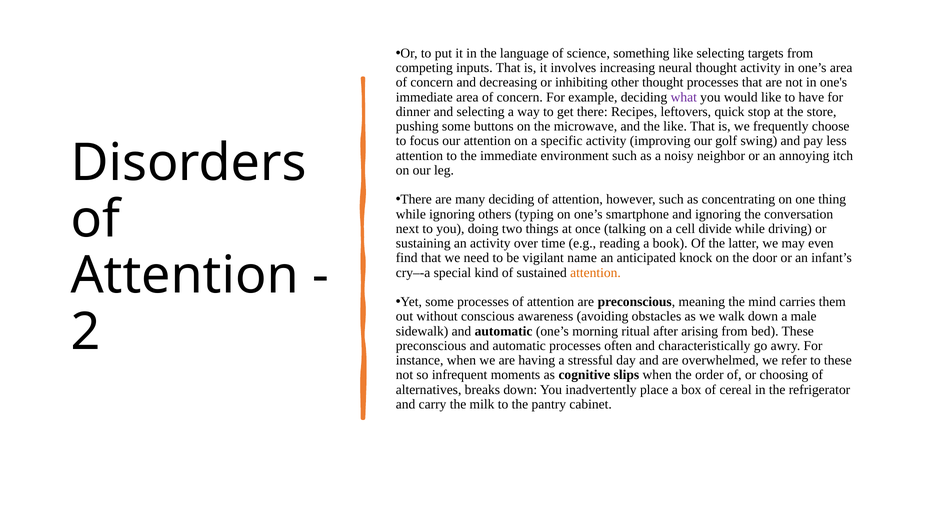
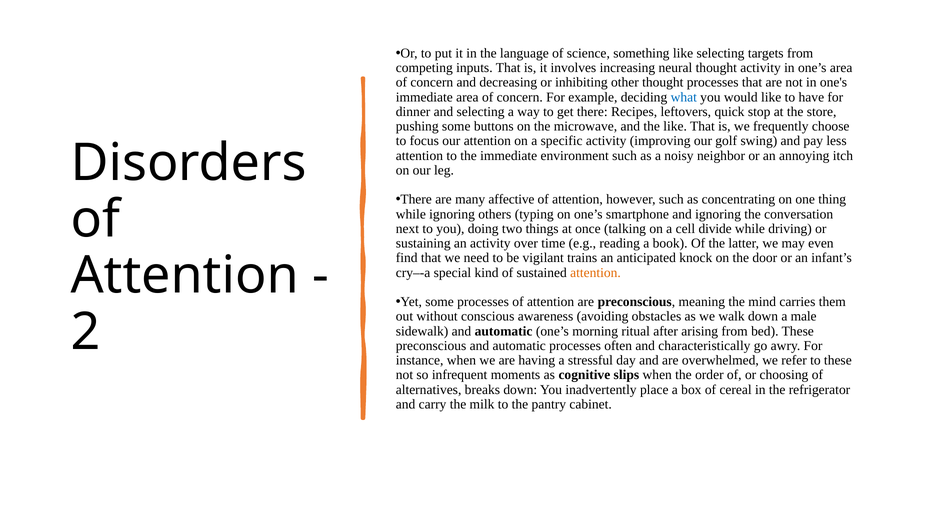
what colour: purple -> blue (684, 97)
many deciding: deciding -> affective (511, 199)
name: name -> trains (582, 258)
